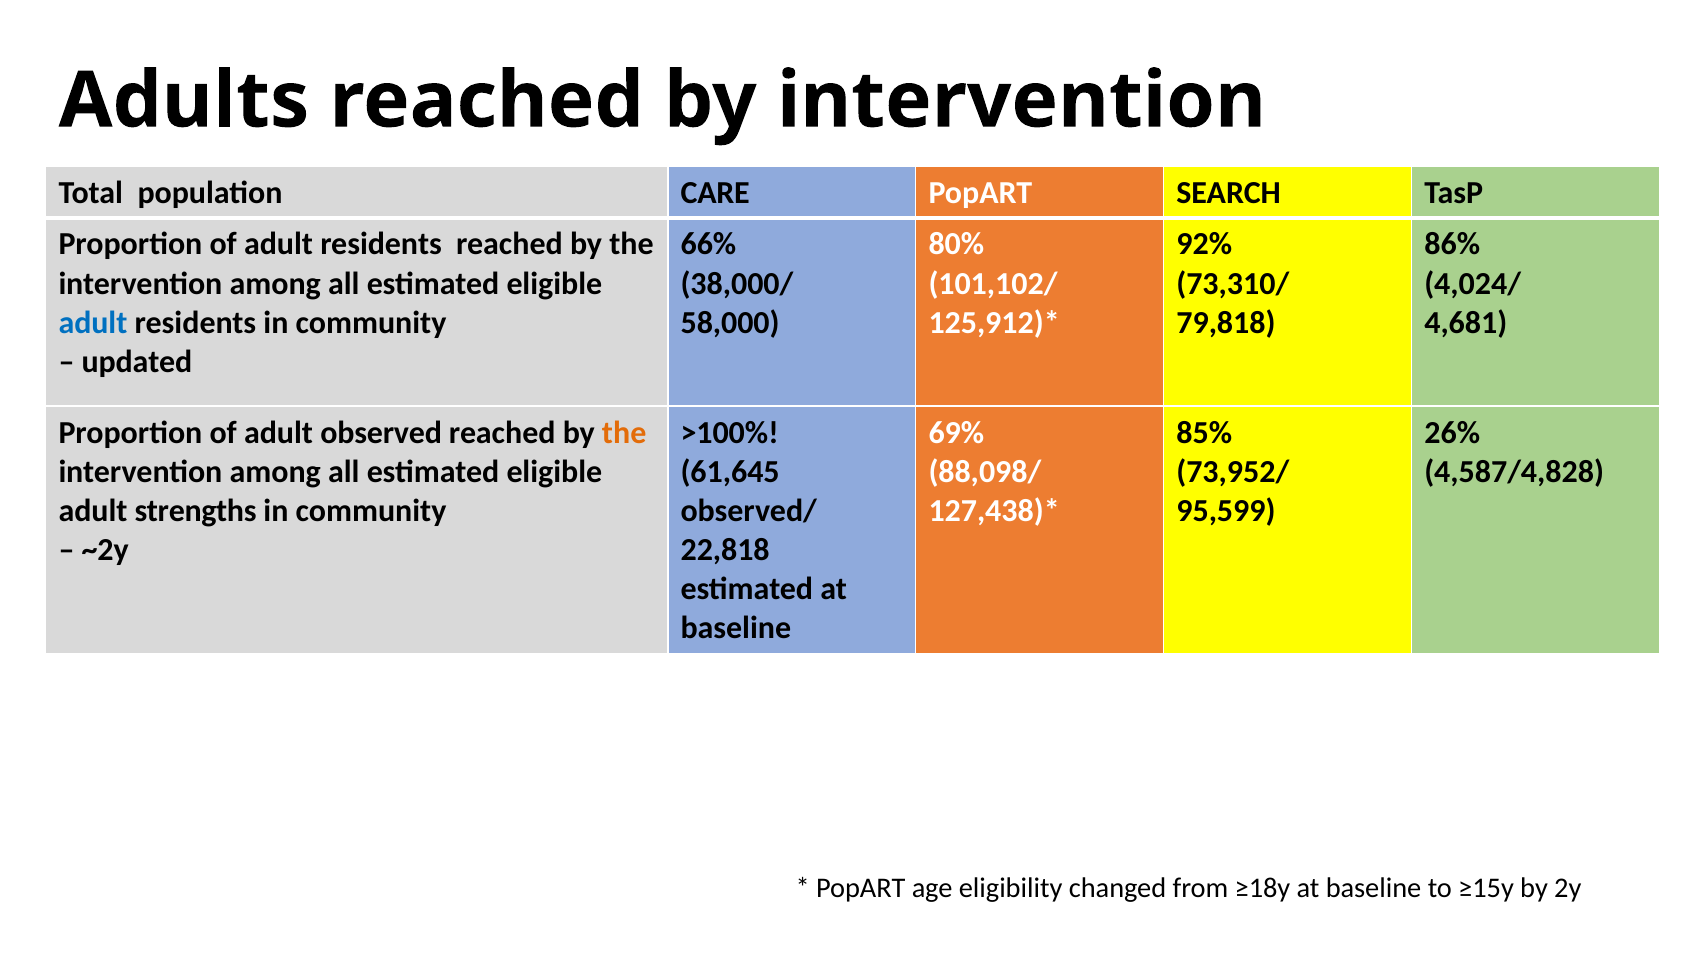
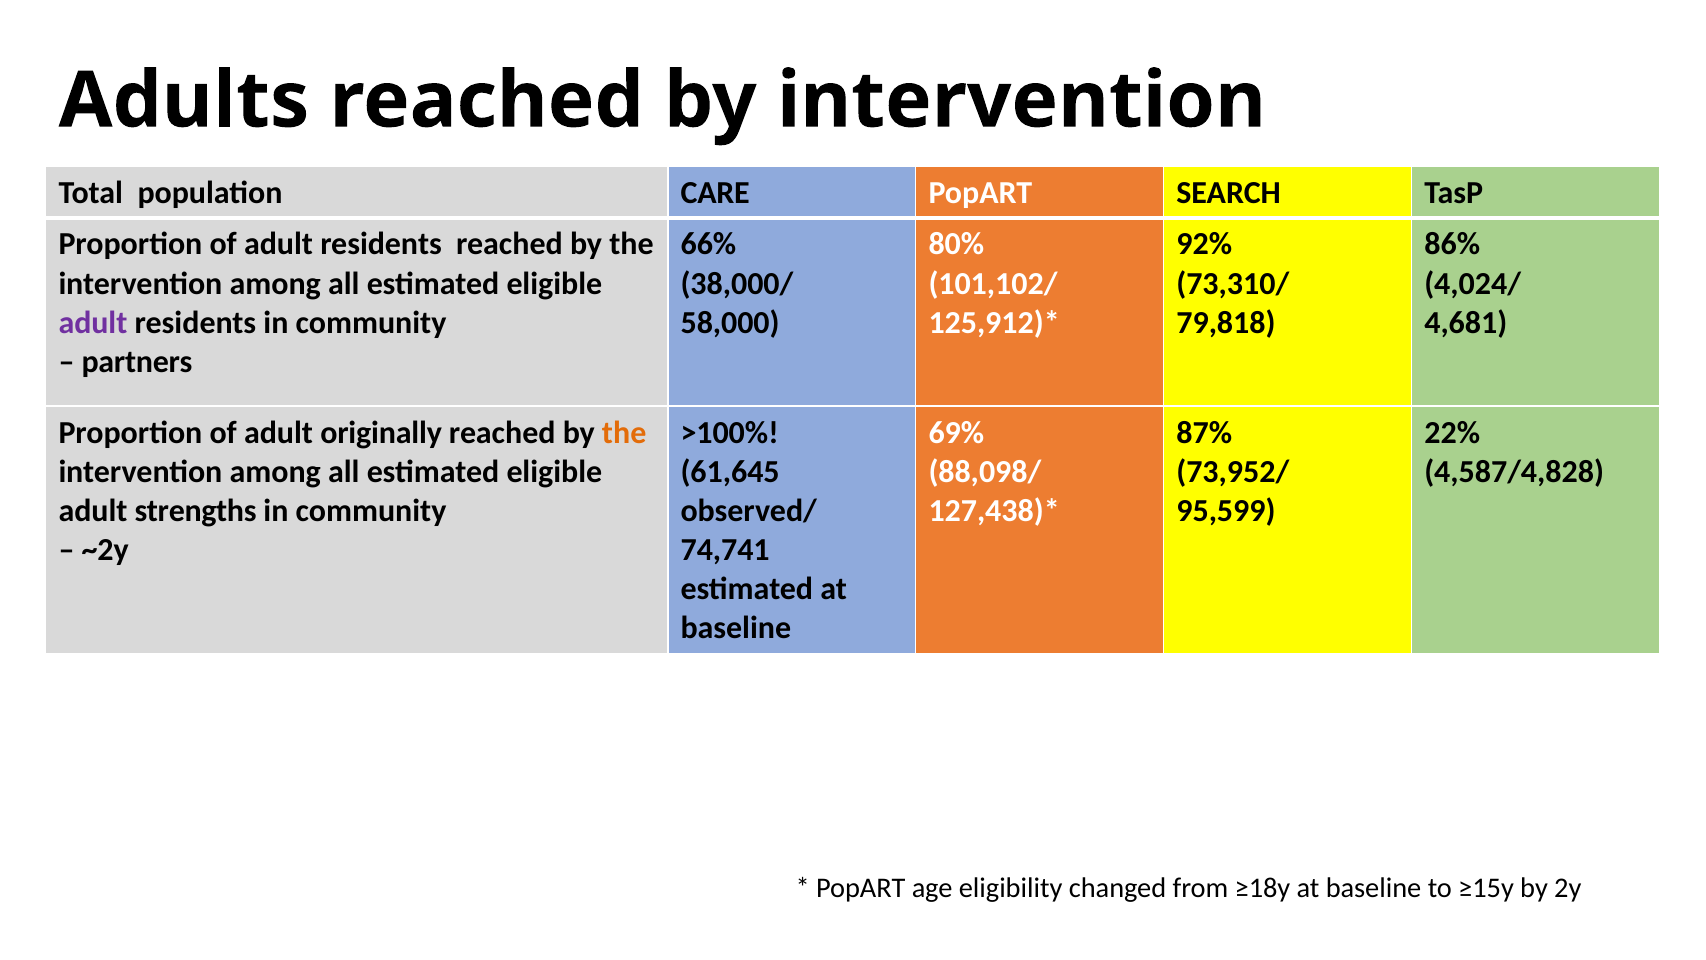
adult colour: blue -> purple (93, 322)
updated: updated -> partners (137, 361)
observed: observed -> originally (381, 432)
85%: 85% -> 87% (1204, 432)
26%: 26% -> 22% (1452, 432)
22,818: 22,818 -> 74,741 (725, 549)
